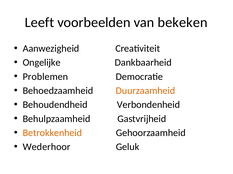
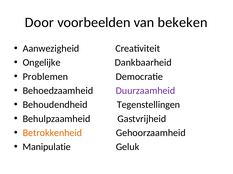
Leeft: Leeft -> Door (39, 23)
Duurzaamheid colour: orange -> purple (145, 91)
Verbondenheid: Verbondenheid -> Tegenstellingen (148, 105)
Wederhoor: Wederhoor -> Manipulatie (47, 147)
